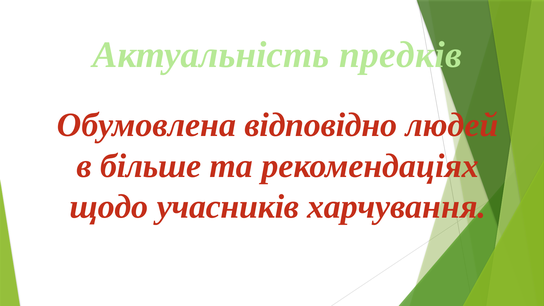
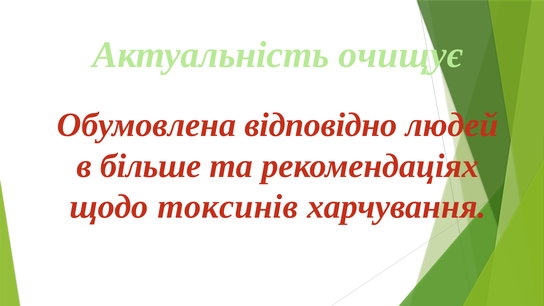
предків: предків -> очищує (401, 55)
учасників: учасників -> токсинів (228, 207)
